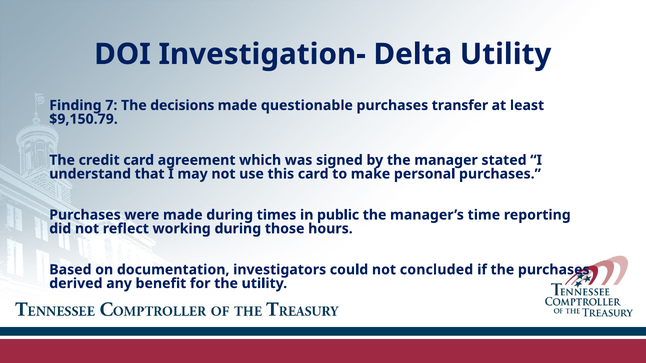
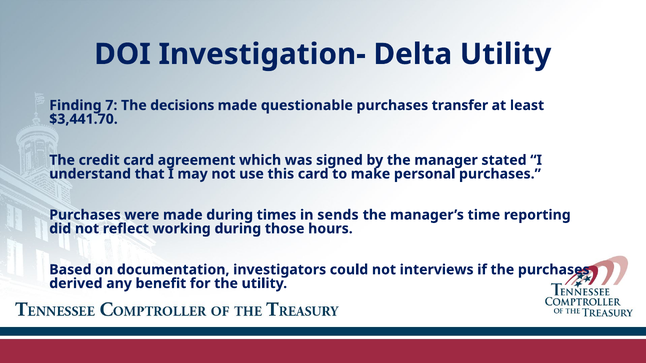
$9,150.79: $9,150.79 -> $3,441.70 (84, 119)
public: public -> sends (338, 215)
concluded: concluded -> interviews (437, 270)
